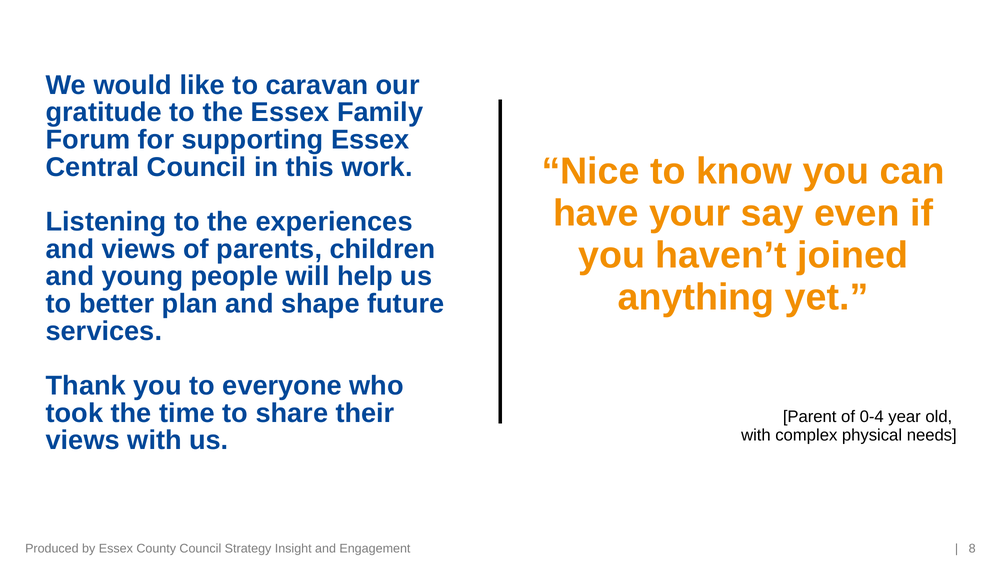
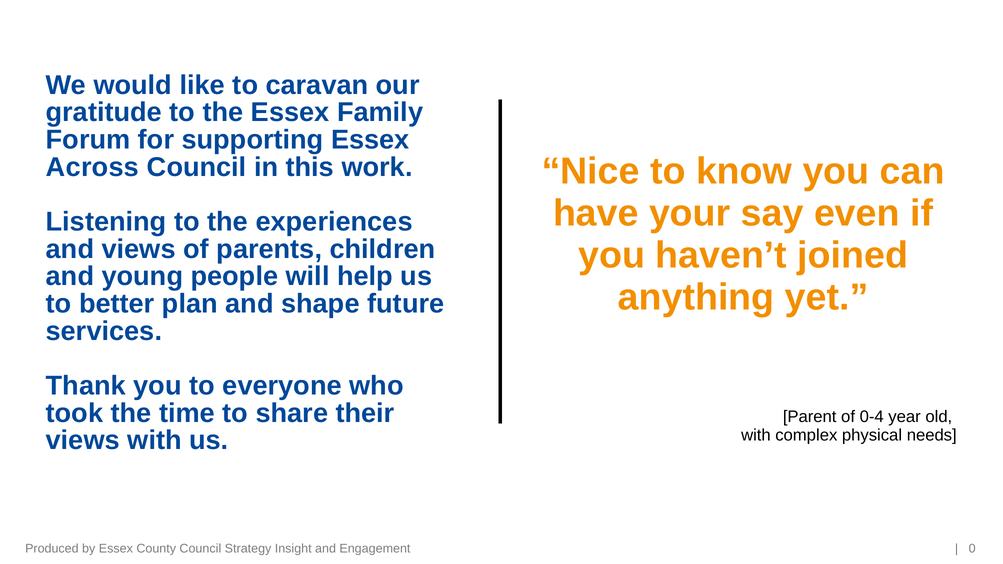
Central: Central -> Across (92, 167)
8: 8 -> 0 (972, 549)
